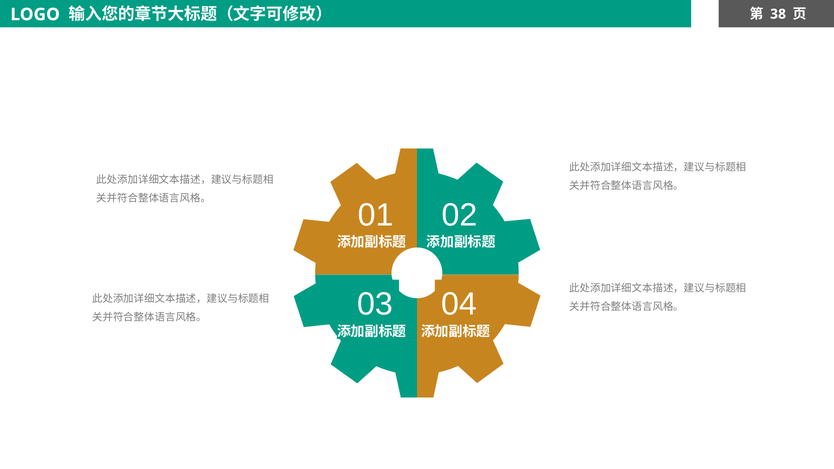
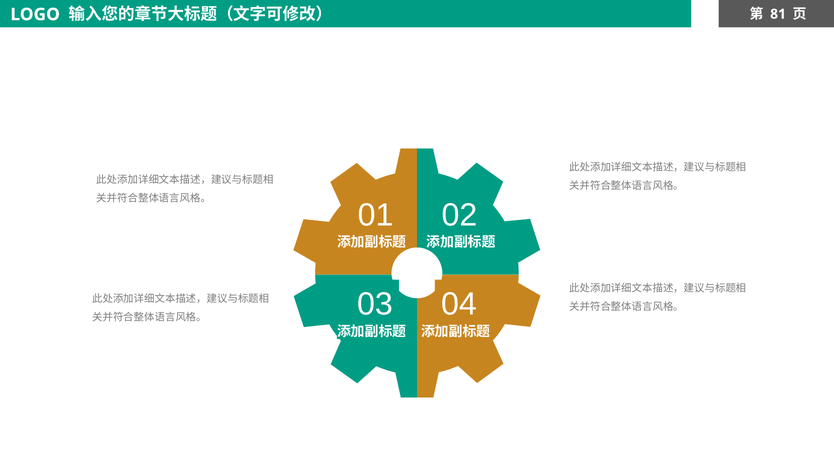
38: 38 -> 81 (778, 14)
